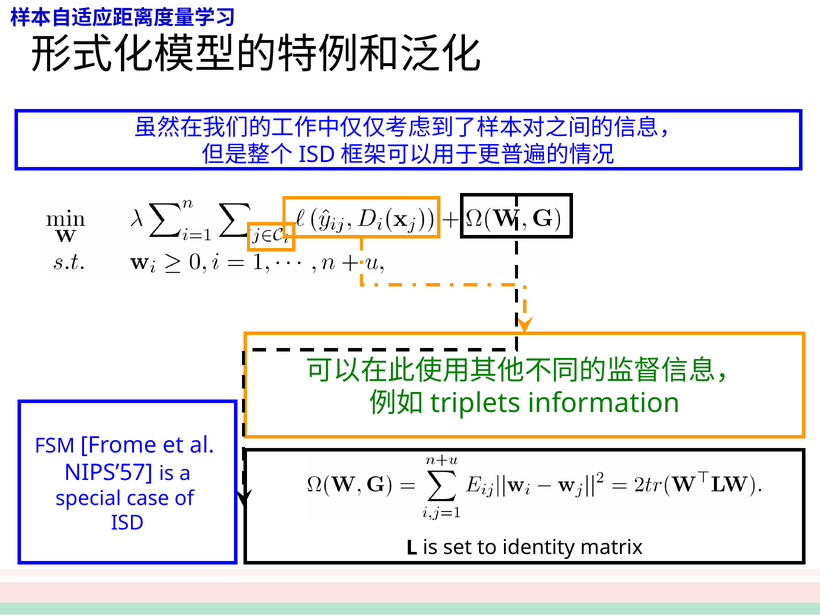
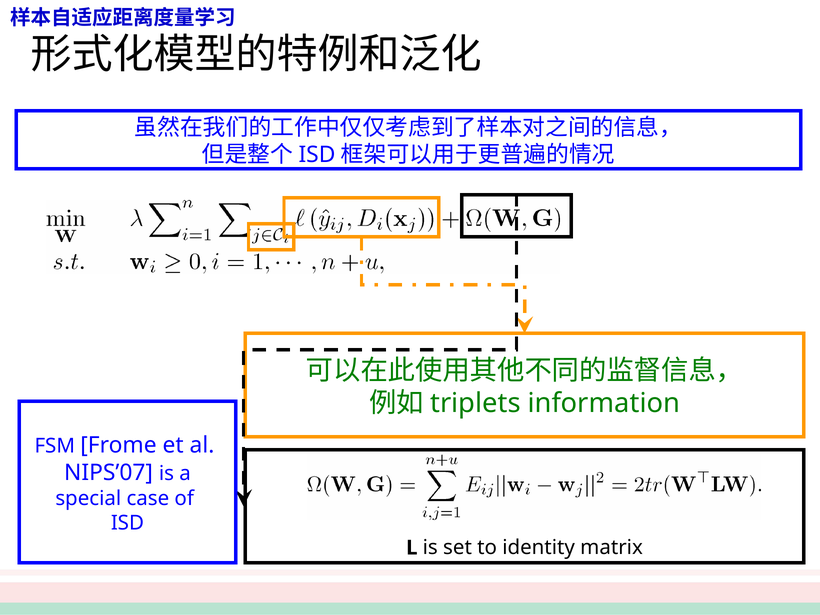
NIPS’57: NIPS’57 -> NIPS’07 (109, 473)
